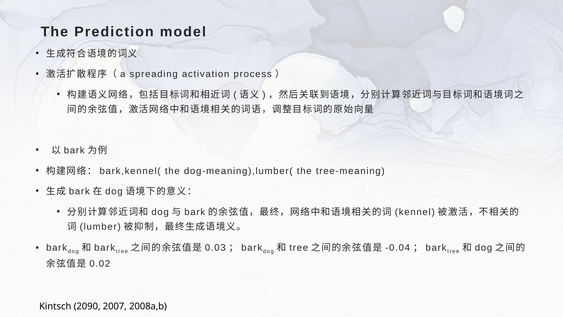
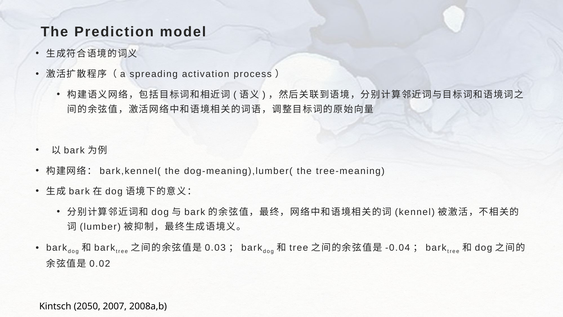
2090: 2090 -> 2050 (87, 306)
